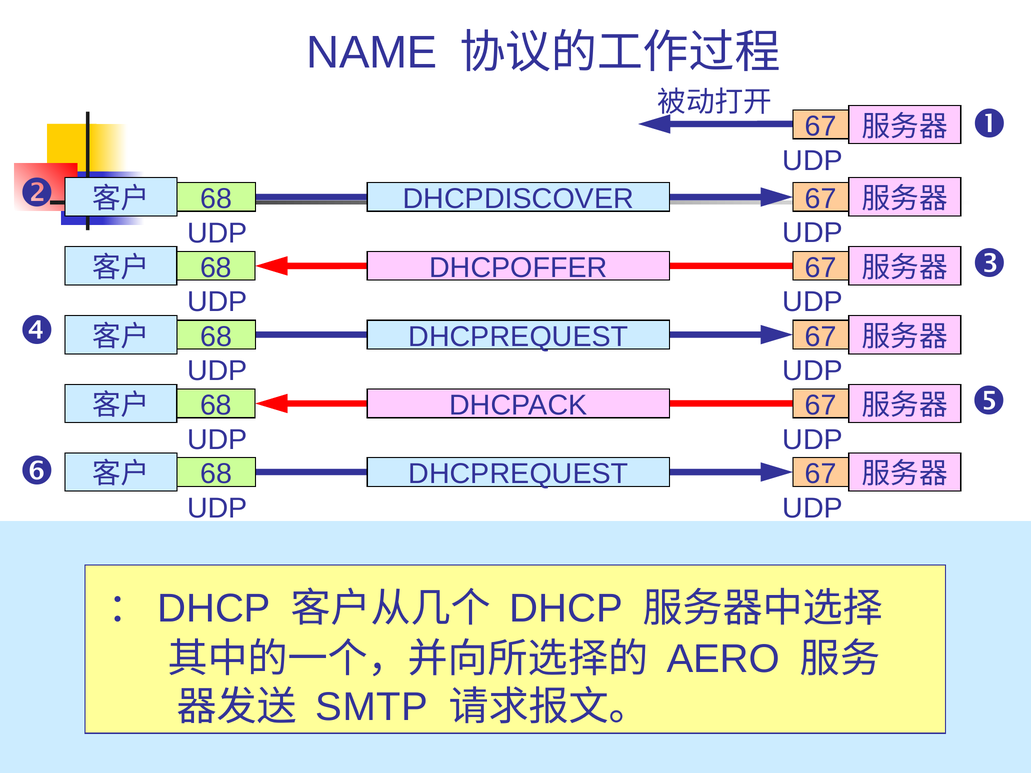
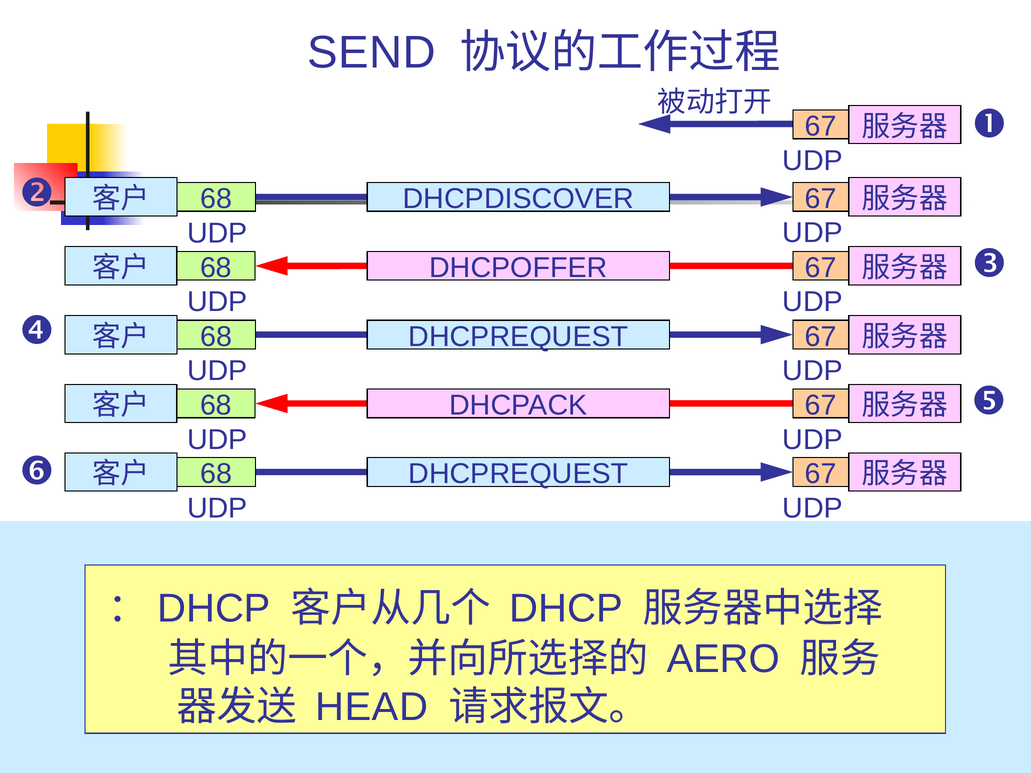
NAME: NAME -> SEND (371, 53)
SMTP: SMTP -> HEAD (372, 707)
